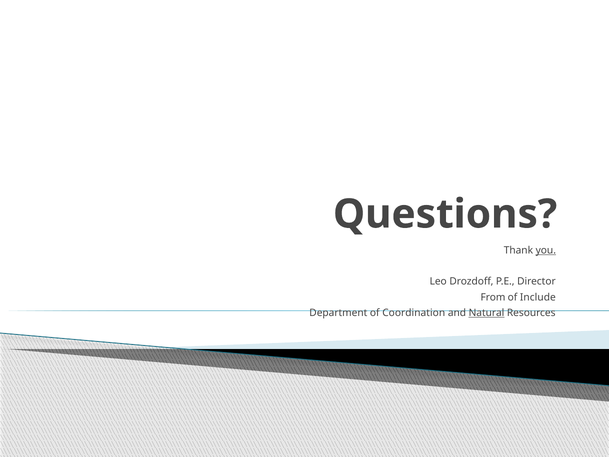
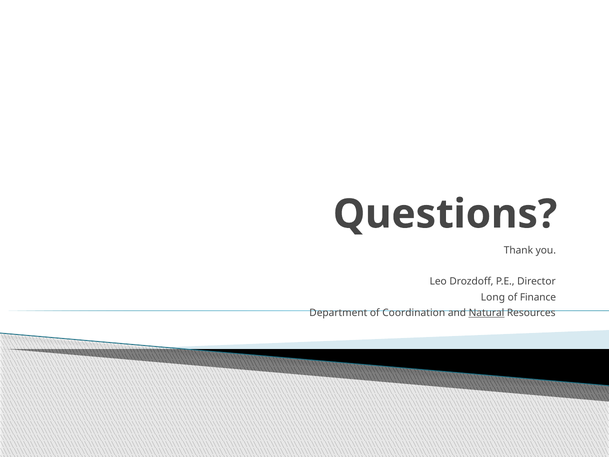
you underline: present -> none (546, 250)
From: From -> Long (493, 297)
Include: Include -> Finance (538, 297)
